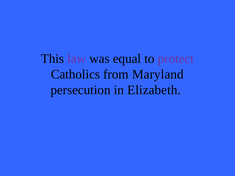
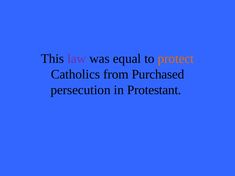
protect colour: purple -> orange (176, 59)
Maryland: Maryland -> Purchased (158, 74)
Elizabeth: Elizabeth -> Protestant (154, 90)
